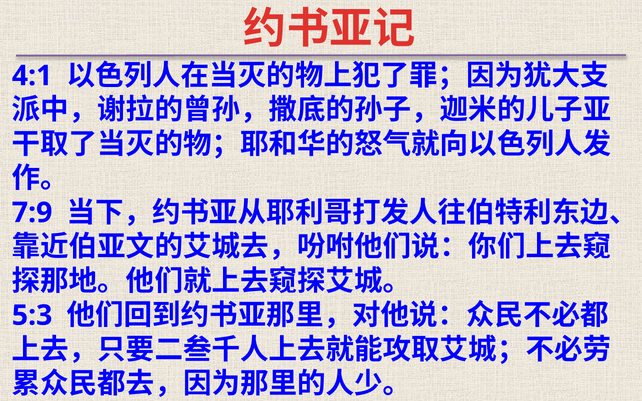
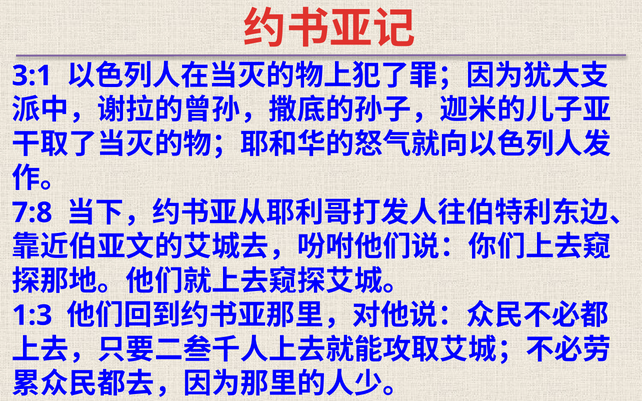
4:1: 4:1 -> 3:1 (32, 76)
7:9: 7:9 -> 7:8 (32, 213)
5:3: 5:3 -> 1:3 (32, 316)
